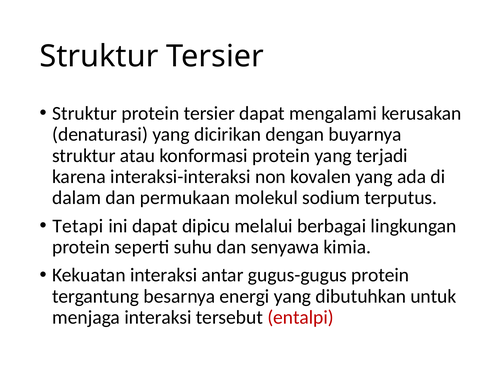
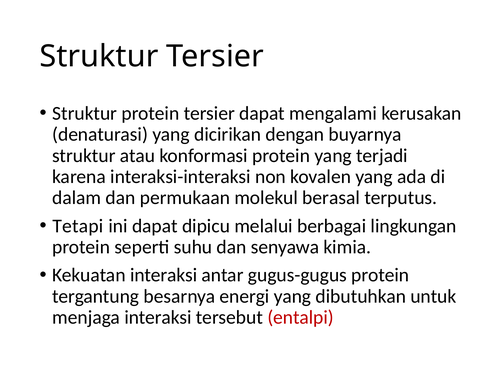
sodium: sodium -> berasal (331, 198)
